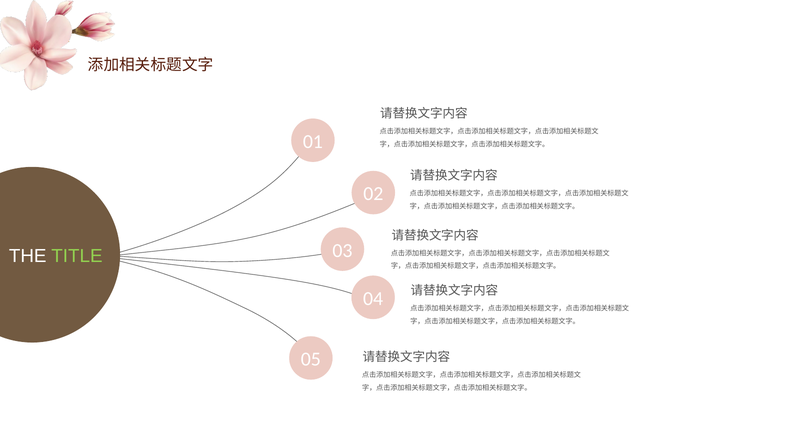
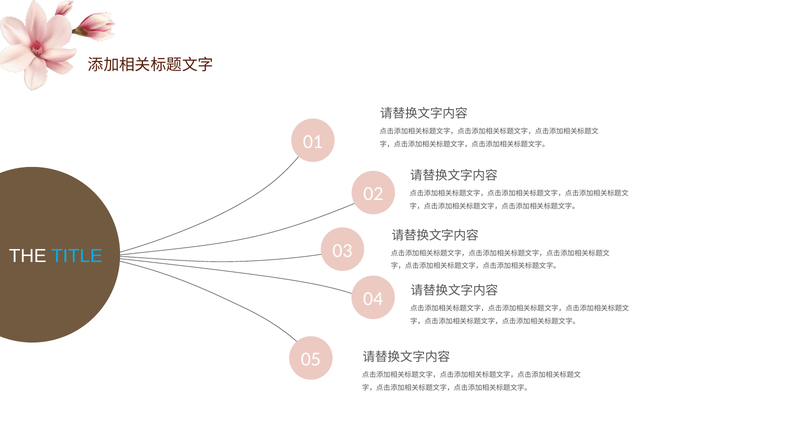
TITLE colour: light green -> light blue (77, 256)
